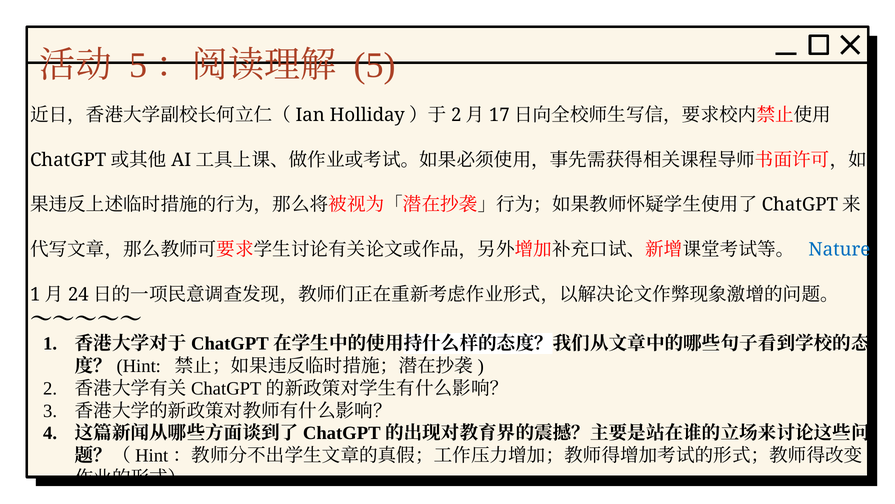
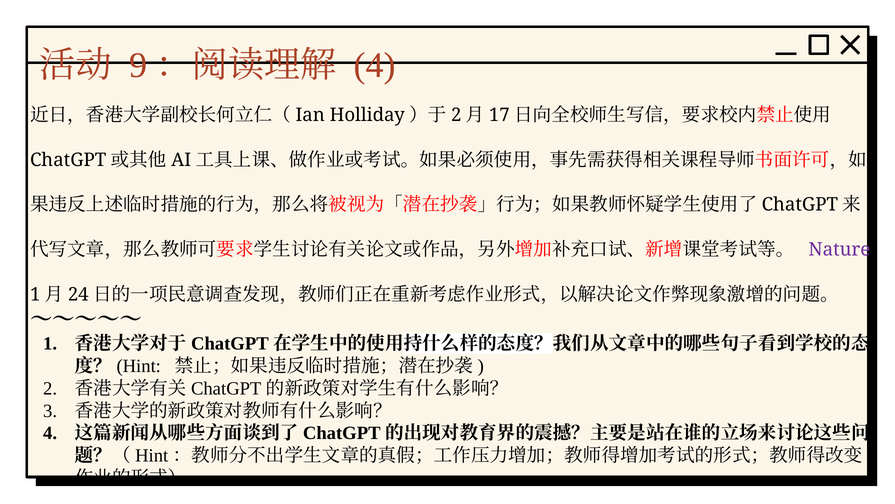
5: 5 -> 9 (138, 65)
5: 5 -> 4 (375, 65)
Nature colour: blue -> purple (839, 249)
